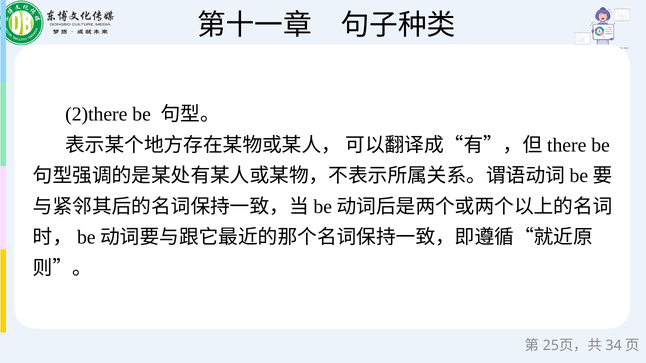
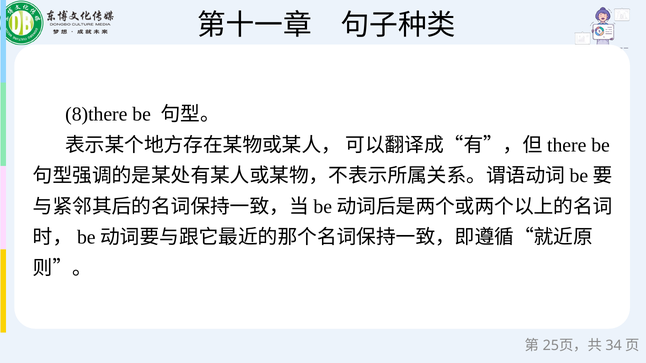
2)there: 2)there -> 8)there (96, 114)
